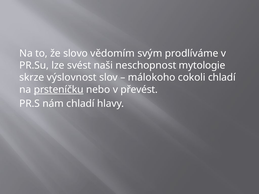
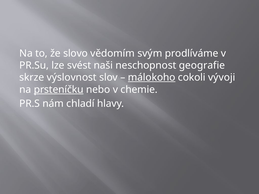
mytologie: mytologie -> geografie (202, 65)
málokoho underline: none -> present (152, 78)
cokoli chladí: chladí -> vývoji (222, 78)
převést: převést -> chemie (139, 90)
